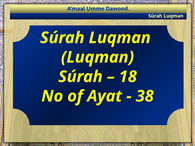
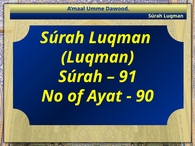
18: 18 -> 91 (128, 77)
38: 38 -> 90 (145, 96)
